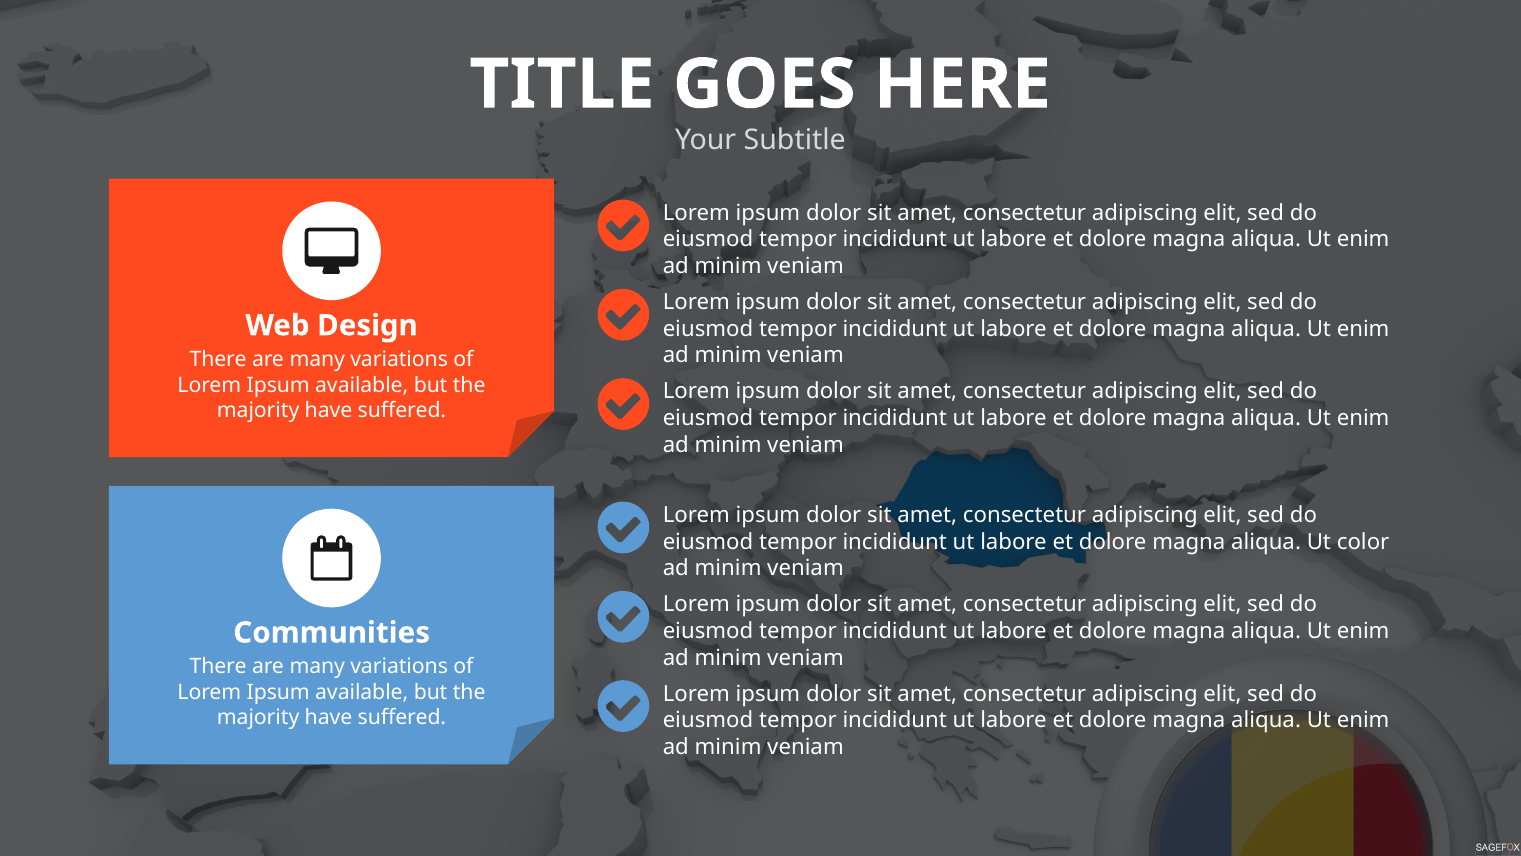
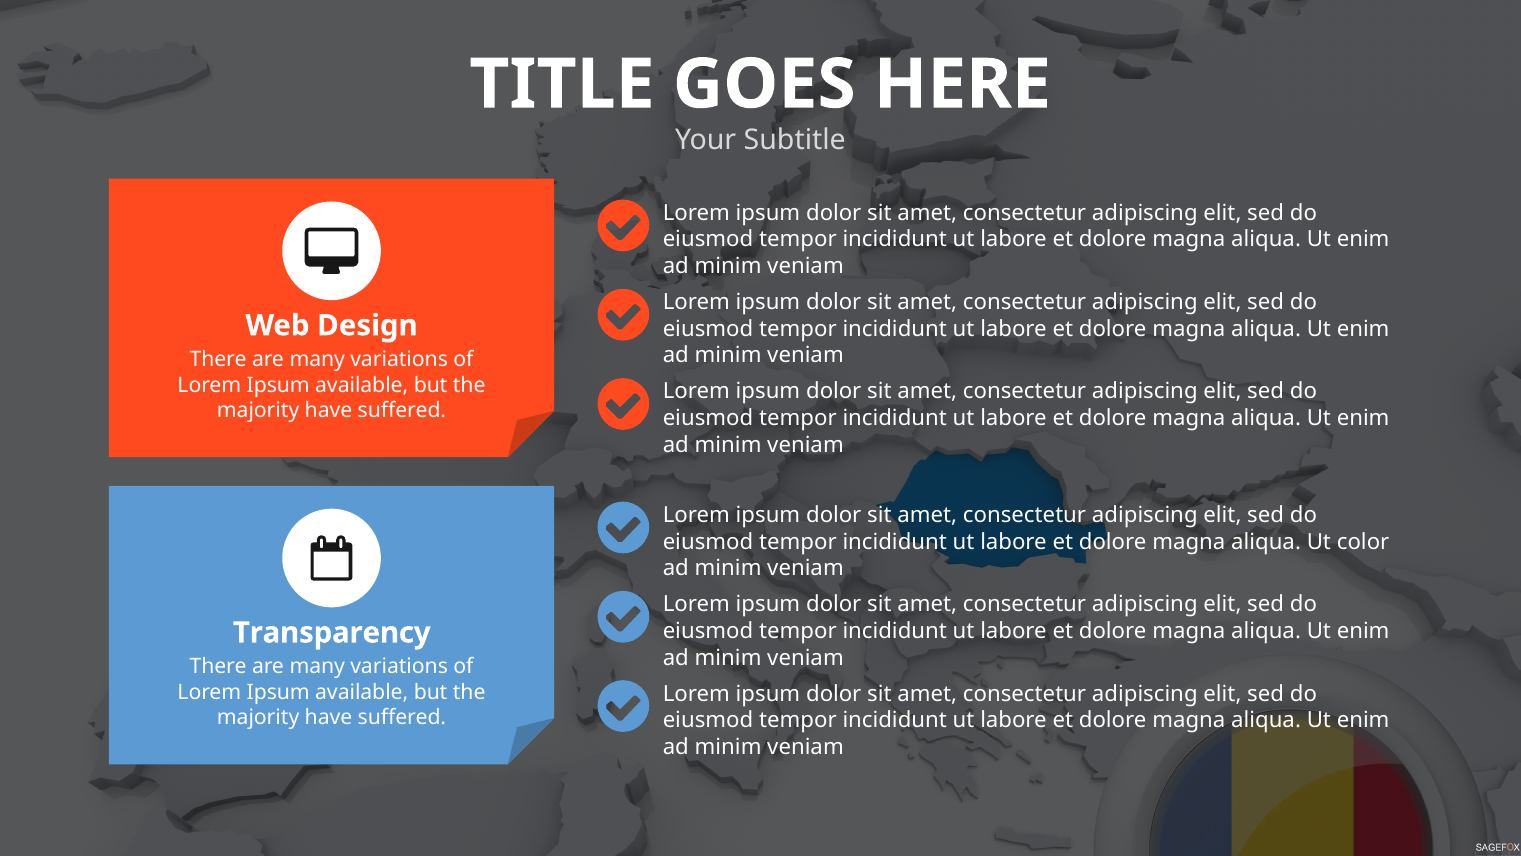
Communities: Communities -> Transparency (332, 632)
